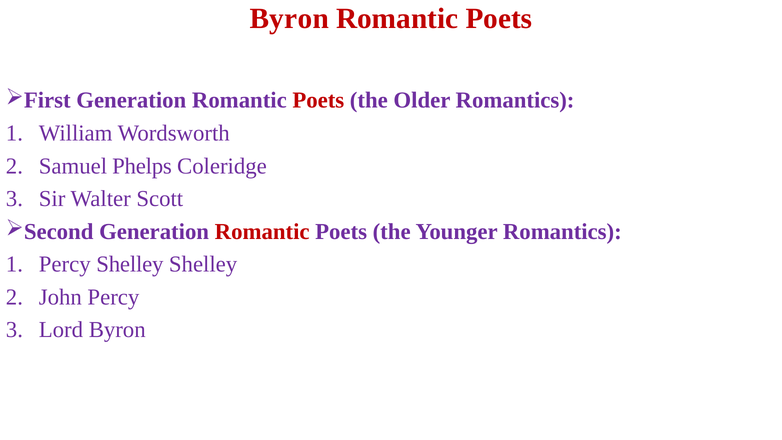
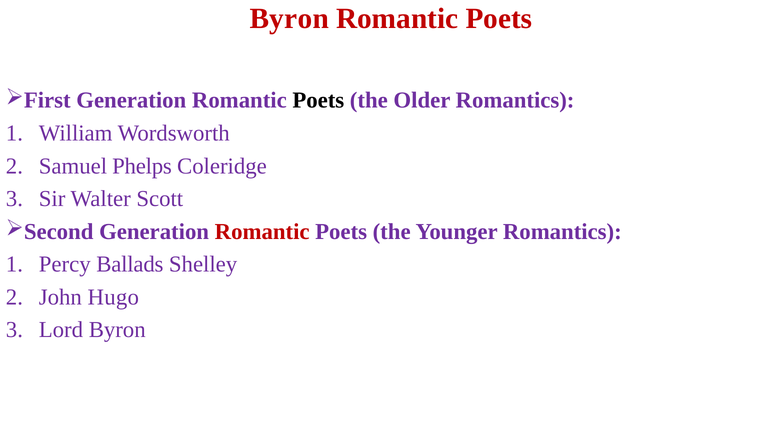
Poets colour: red -> black (318, 100)
Percy Shelley: Shelley -> Ballads (130, 264)
John Percy: Percy -> Hugo (113, 297)
